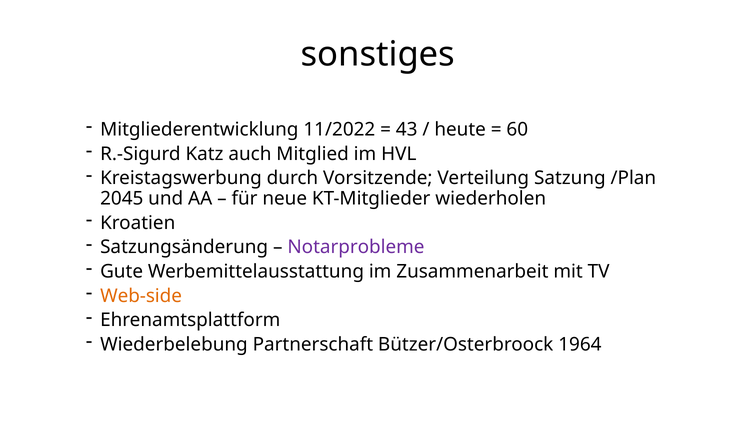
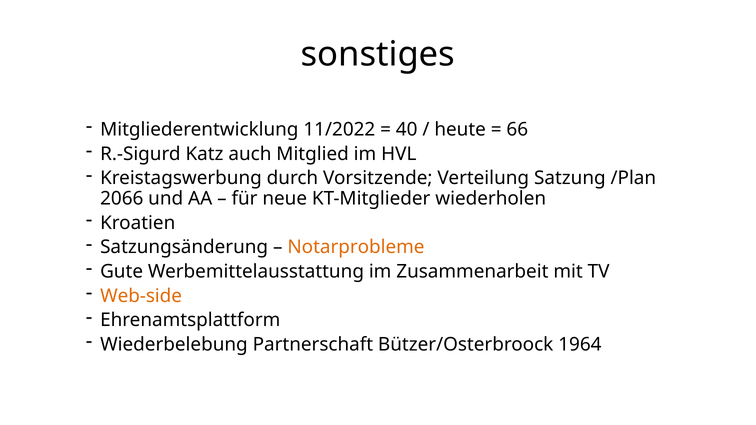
43: 43 -> 40 (407, 130)
60: 60 -> 66 (517, 130)
2045: 2045 -> 2066 (122, 199)
Notarprobleme colour: purple -> orange (356, 247)
